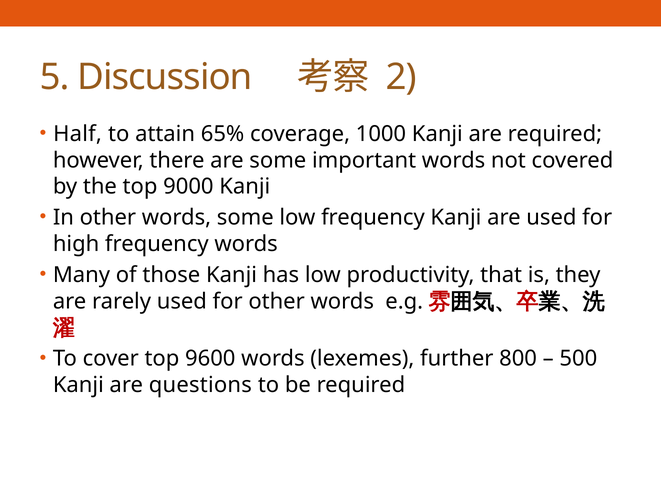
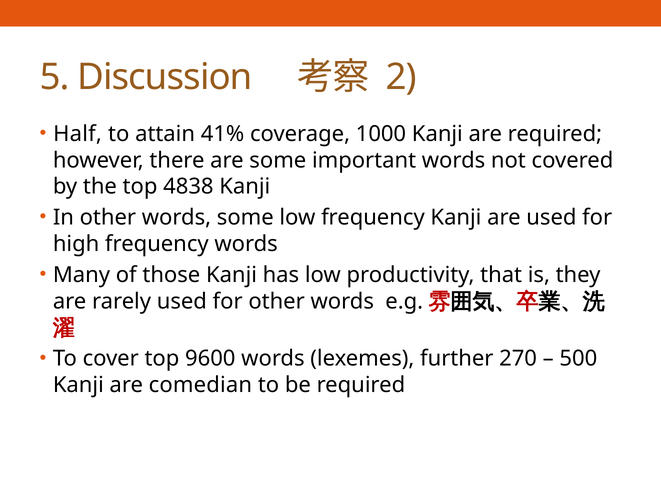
65%: 65% -> 41% (223, 134)
9000: 9000 -> 4838 (188, 187)
800: 800 -> 270 (518, 358)
questions: questions -> comedian (200, 385)
